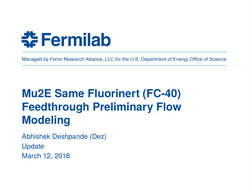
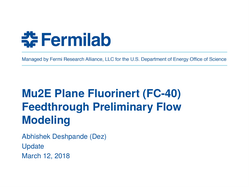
Same: Same -> Plane (70, 94)
